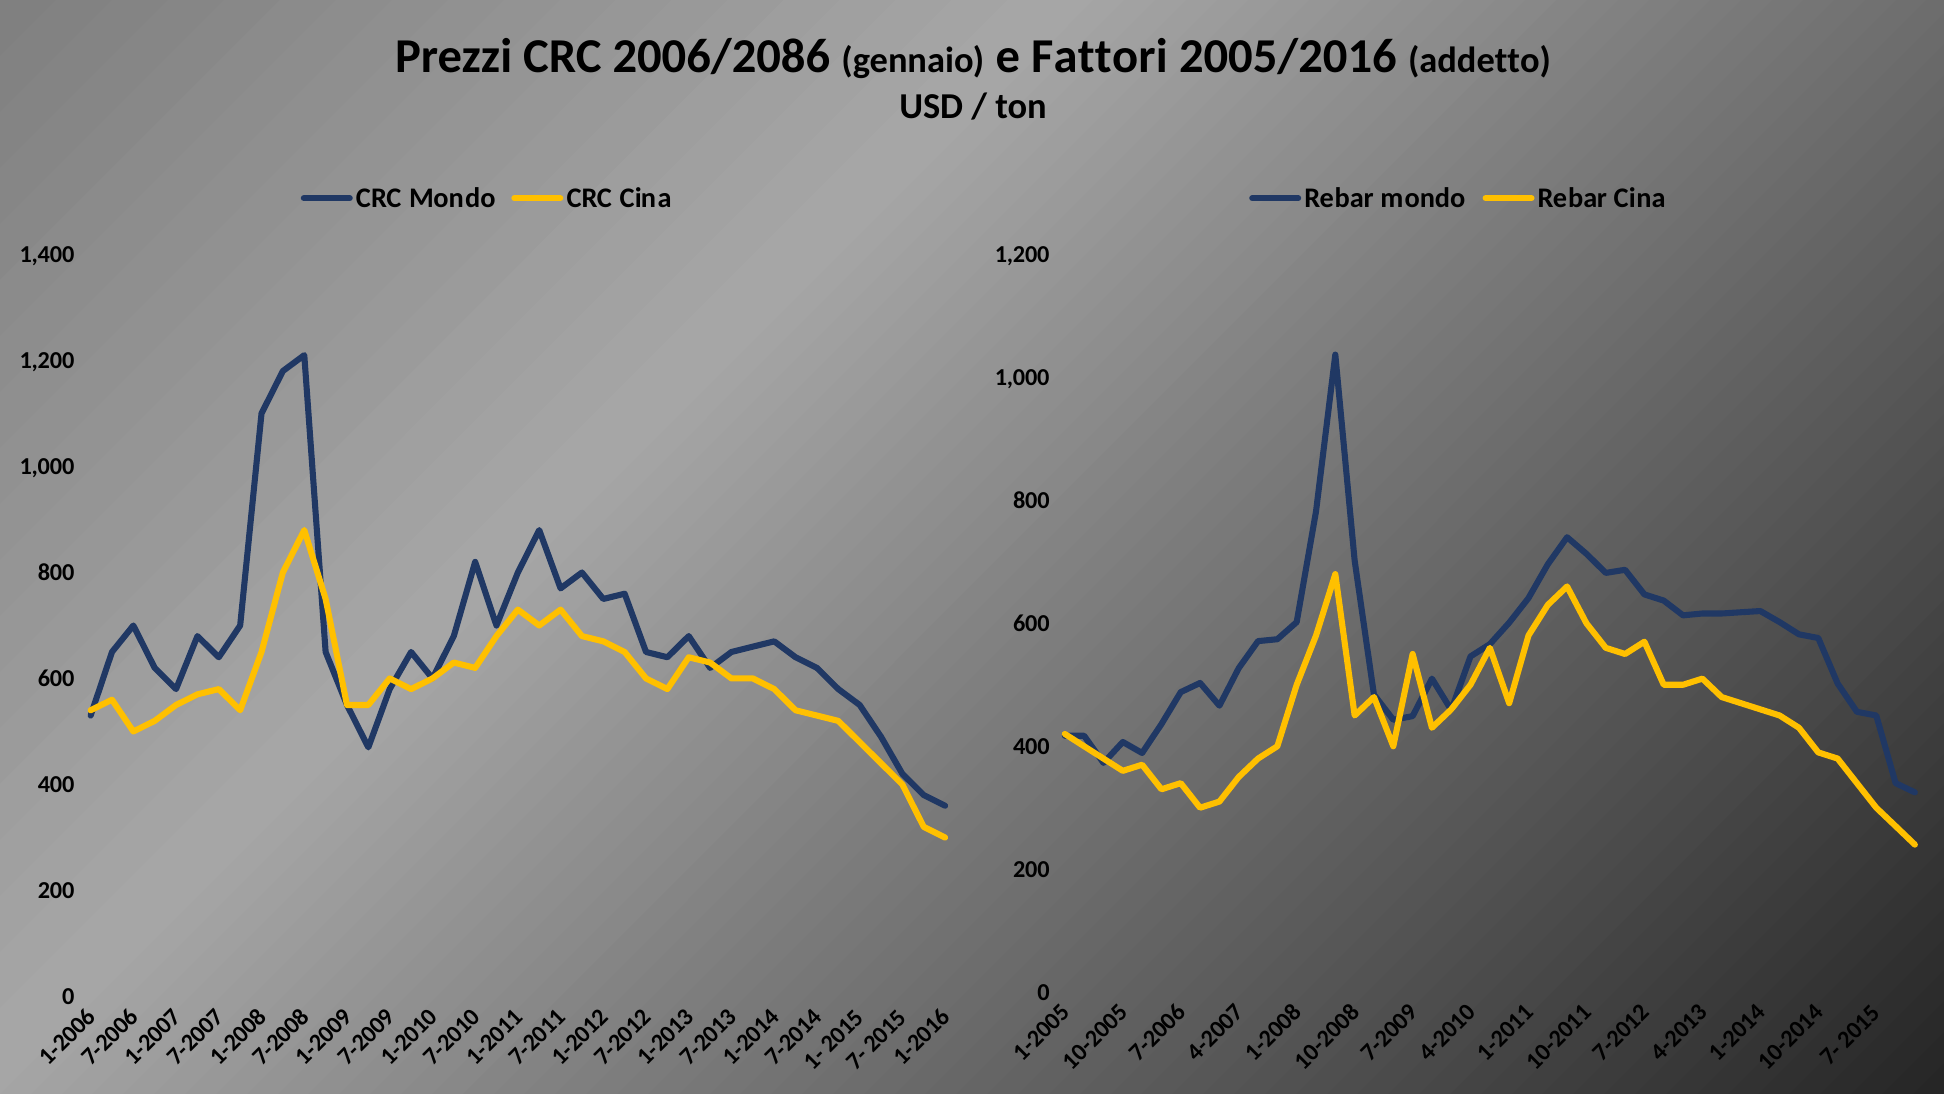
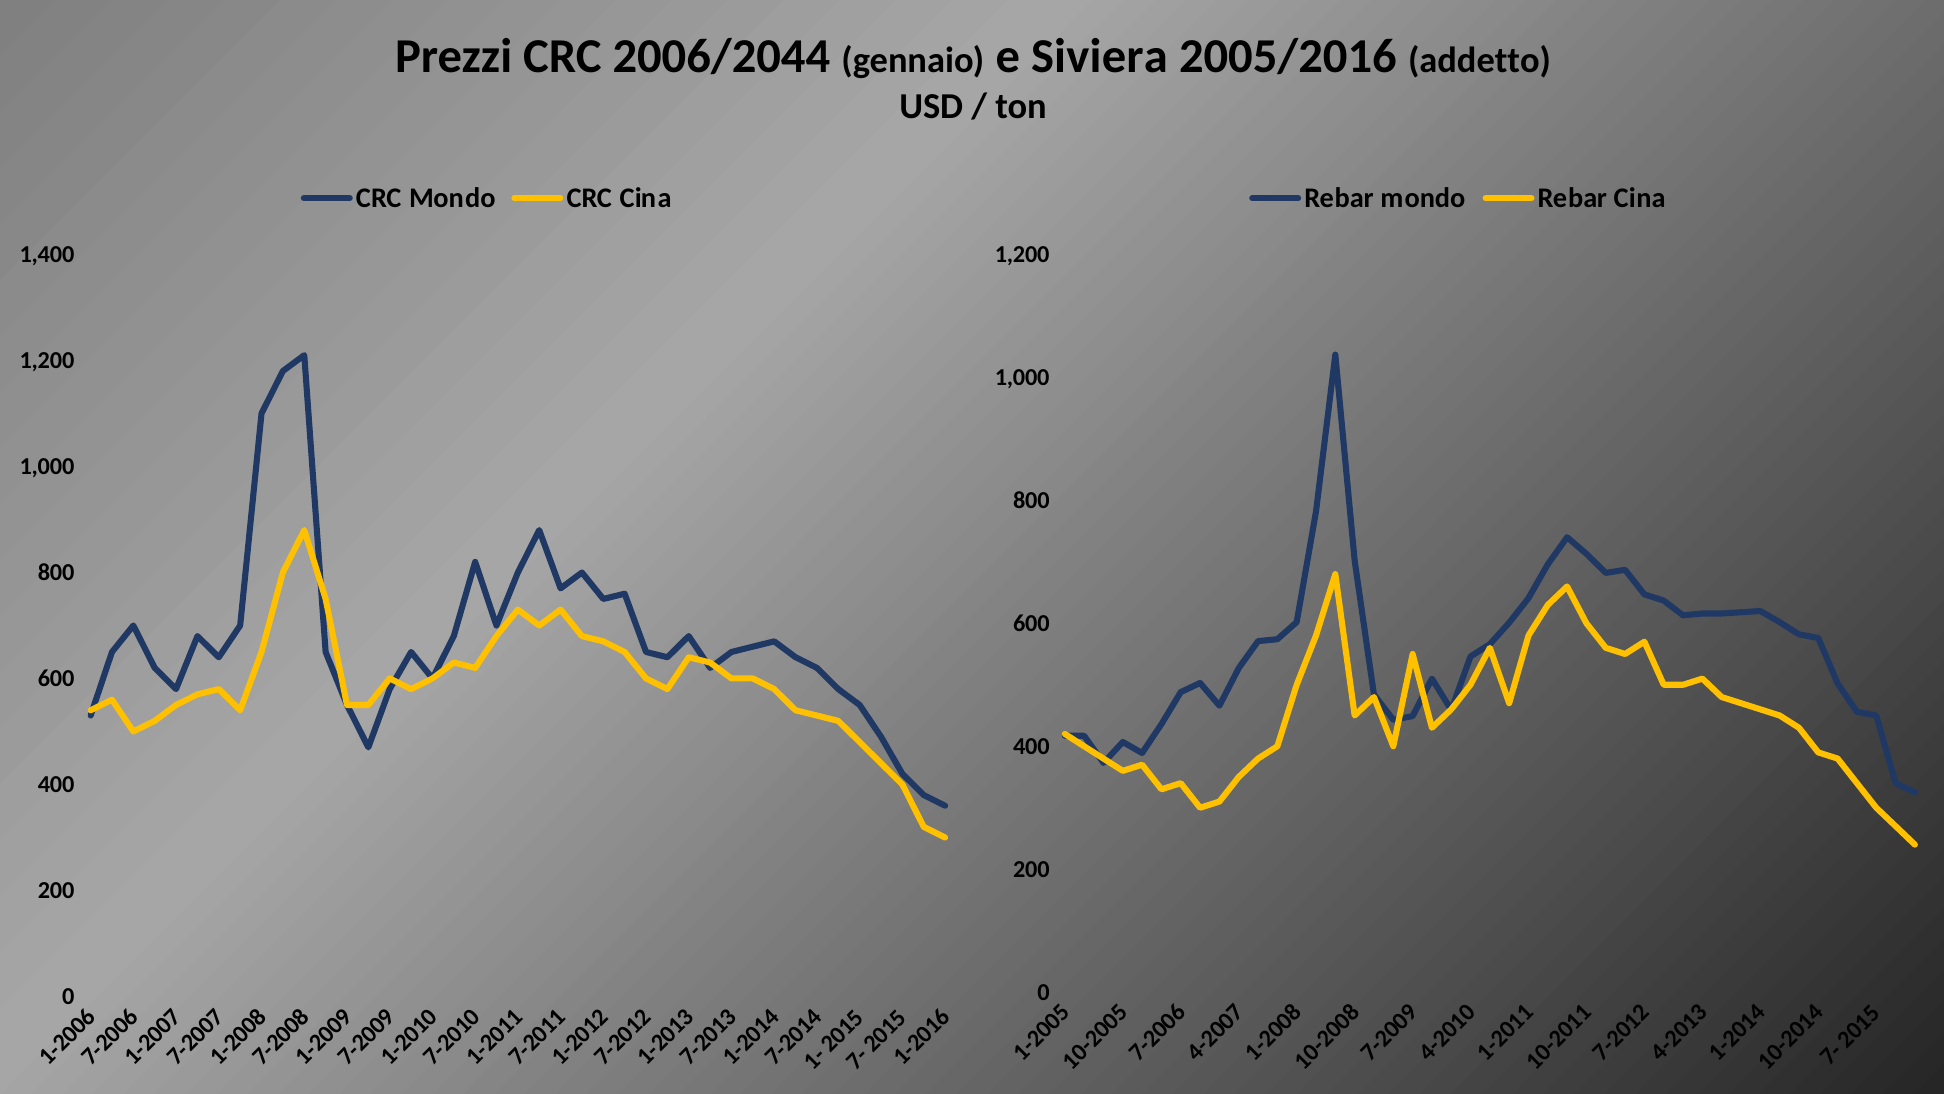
2006/2086: 2006/2086 -> 2006/2044 (721, 57)
Fattori: Fattori -> Siviera (1099, 57)
